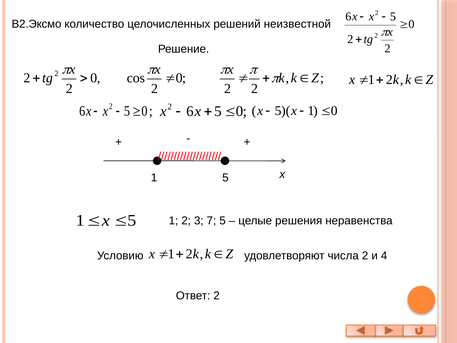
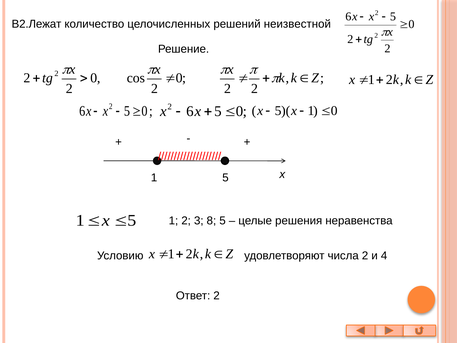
В2.Эксмо: В2.Эксмо -> В2.Лежат (36, 24)
7: 7 -> 8 (211, 221)
